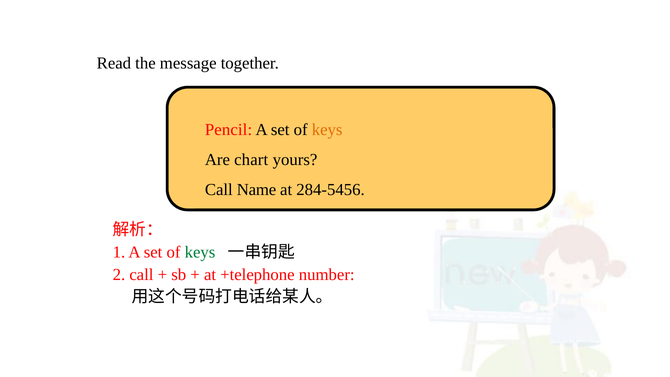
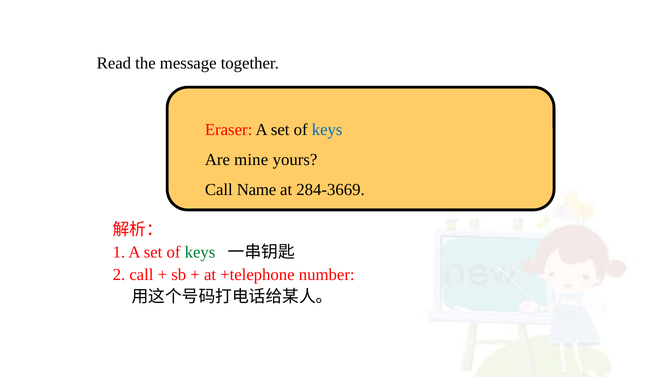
Pencil: Pencil -> Eraser (229, 129)
keys colour: orange -> blue (327, 129)
chart: chart -> mine (251, 160)
284-5456: 284-5456 -> 284-3669 (331, 190)
